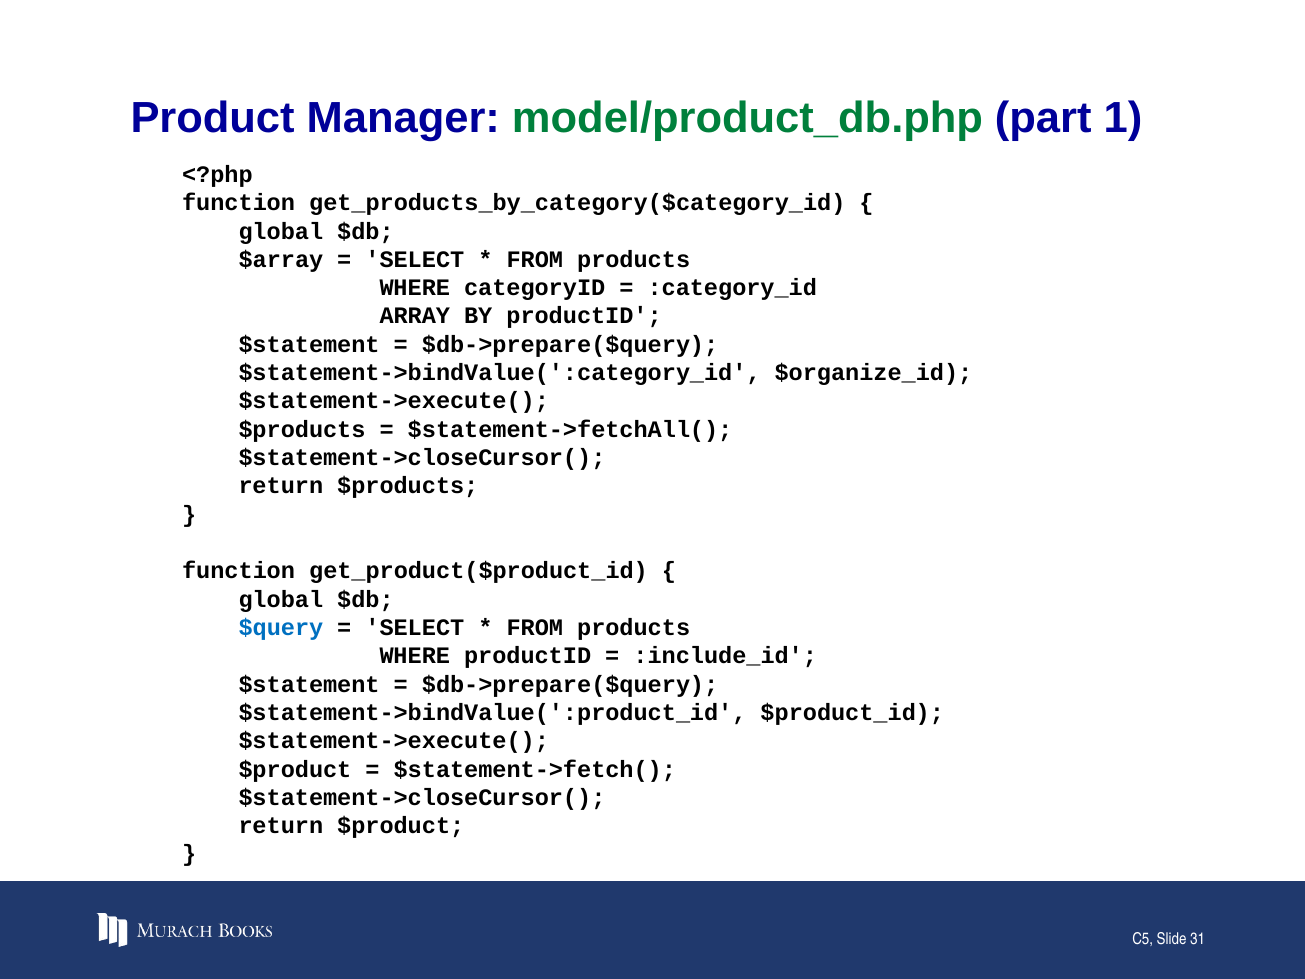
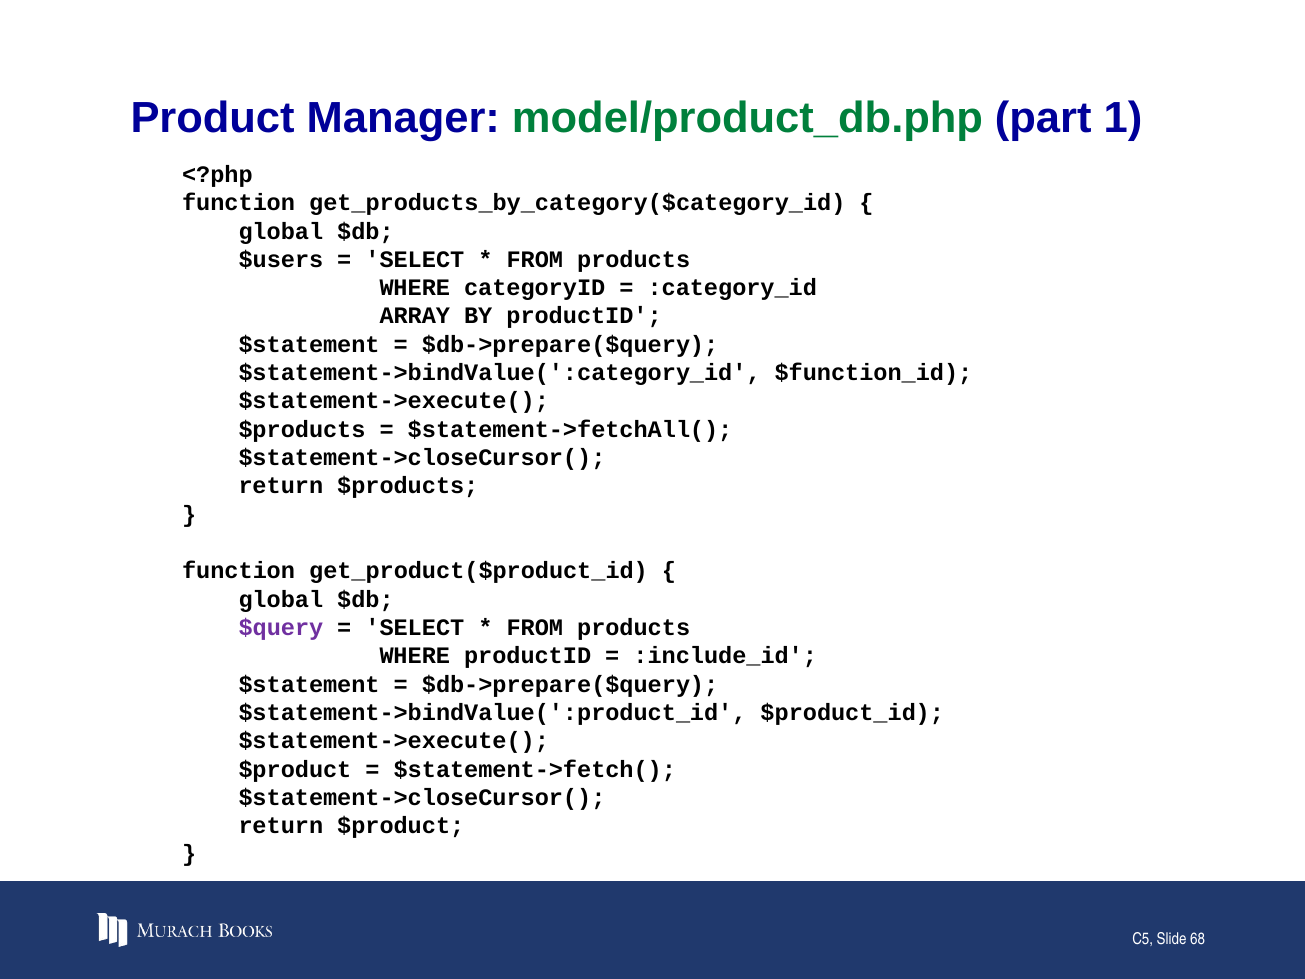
$array: $array -> $users (281, 259)
$organize_id: $organize_id -> $function_id (873, 373)
$query colour: blue -> purple (281, 628)
31: 31 -> 68 (1198, 939)
